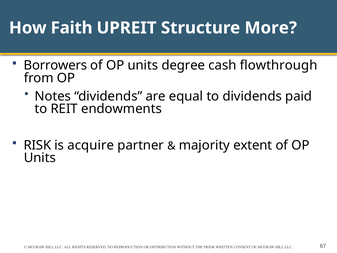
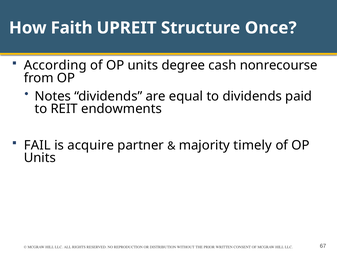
More: More -> Once (271, 28)
Borrowers: Borrowers -> According (55, 65)
flowthrough: flowthrough -> nonrecourse (279, 65)
RISK: RISK -> FAIL (37, 145)
extent: extent -> timely (253, 145)
